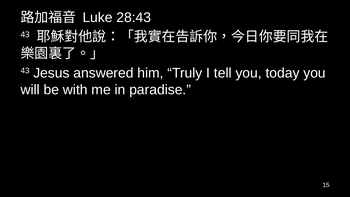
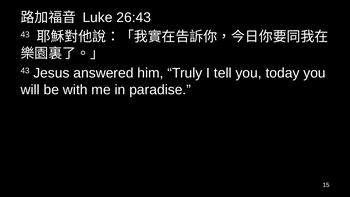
28:43: 28:43 -> 26:43 (134, 17)
